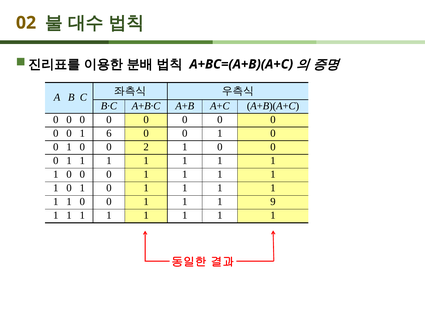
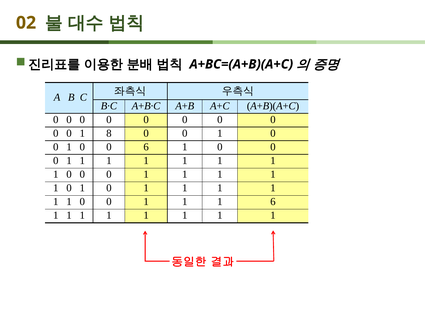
6: 6 -> 8 (109, 133)
0 2: 2 -> 6 (146, 147)
1 9: 9 -> 6 (273, 201)
